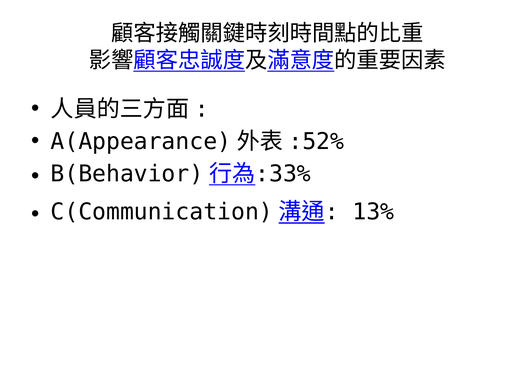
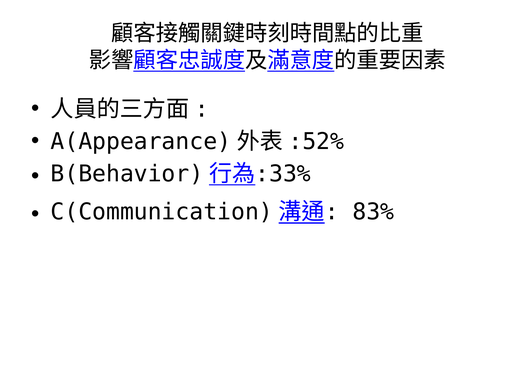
13%: 13% -> 83% (373, 212)
